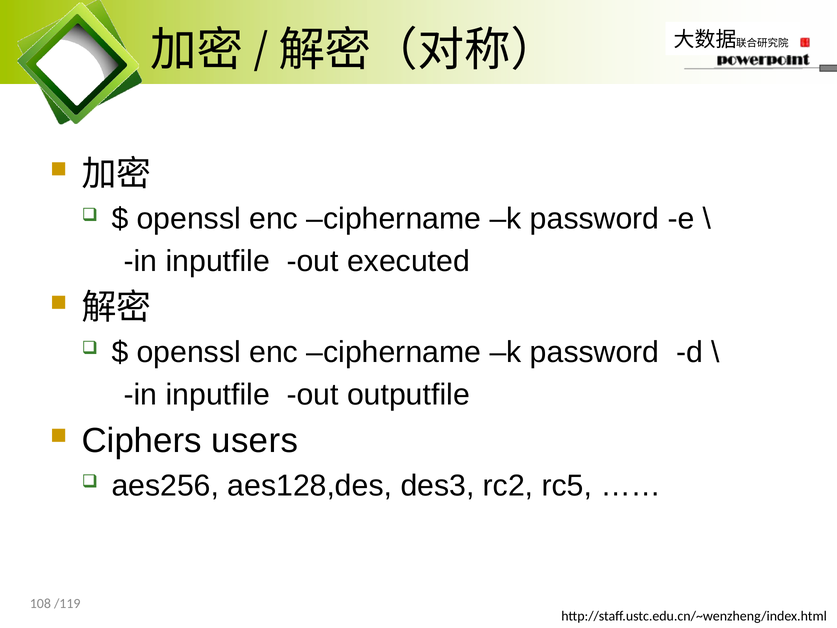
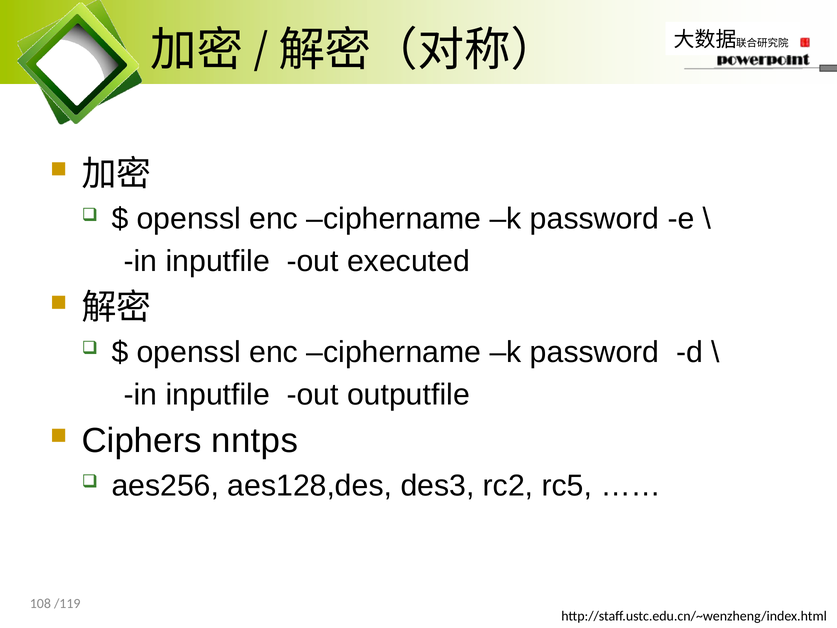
users: users -> nntps (255, 441)
